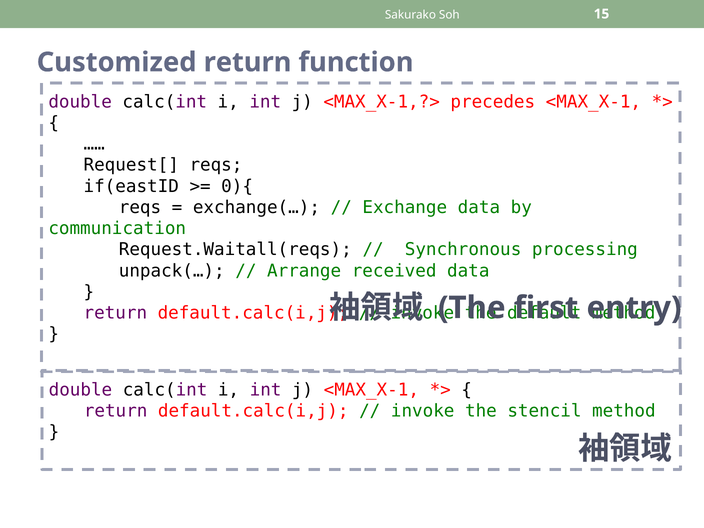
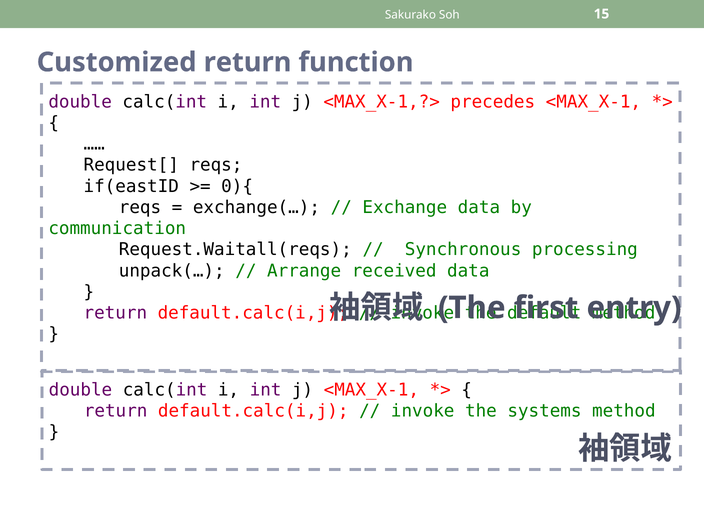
stencil: stencil -> systems (544, 411)
